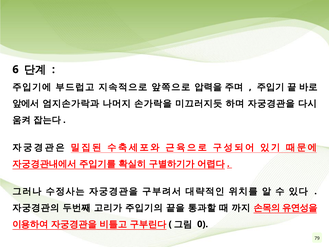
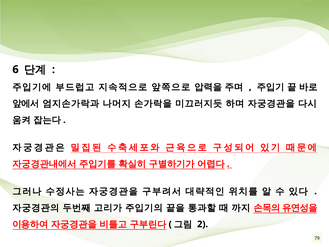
0: 0 -> 2 (203, 224)
